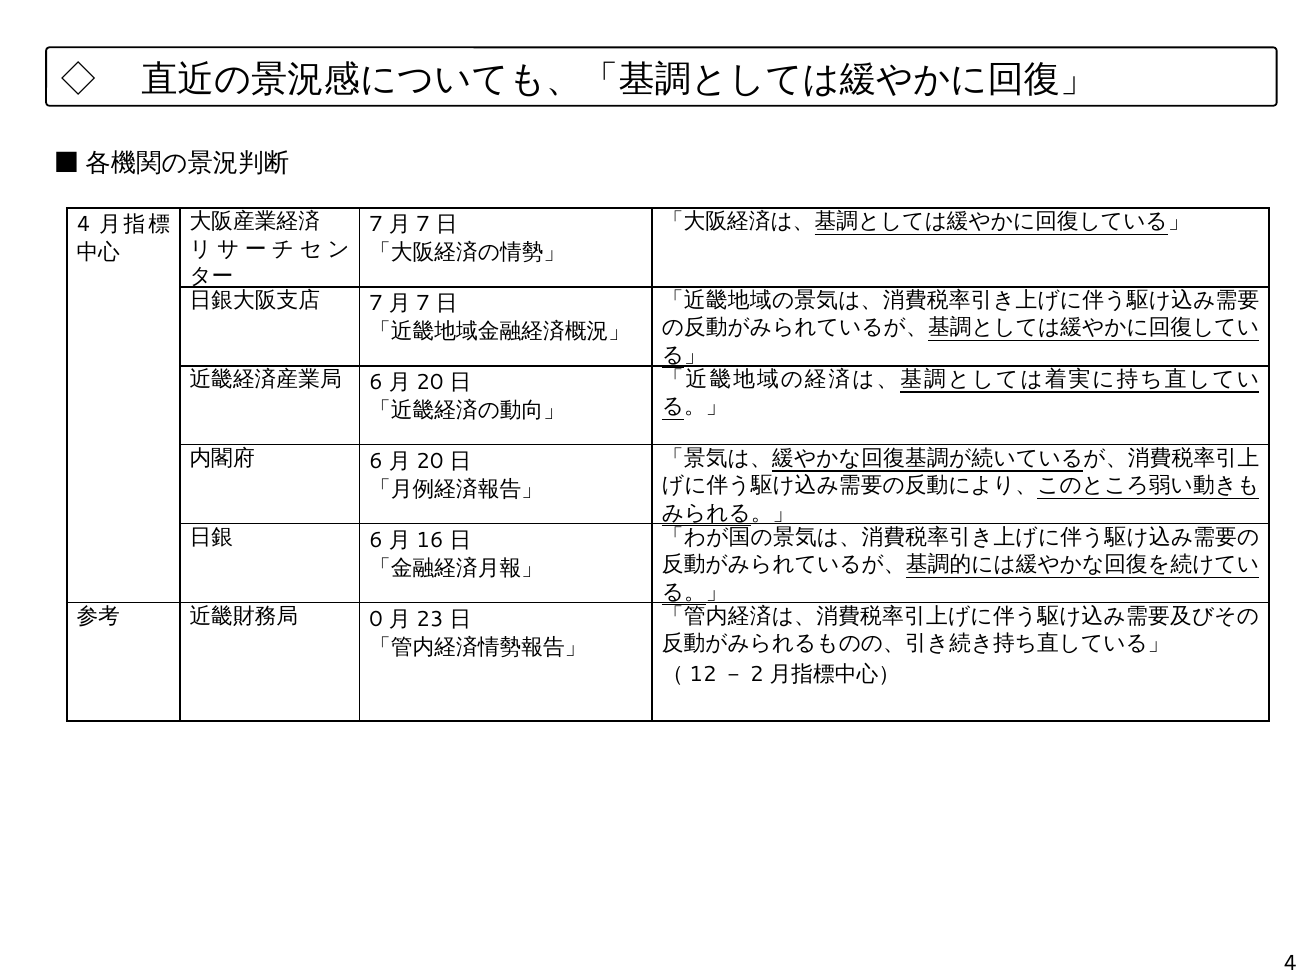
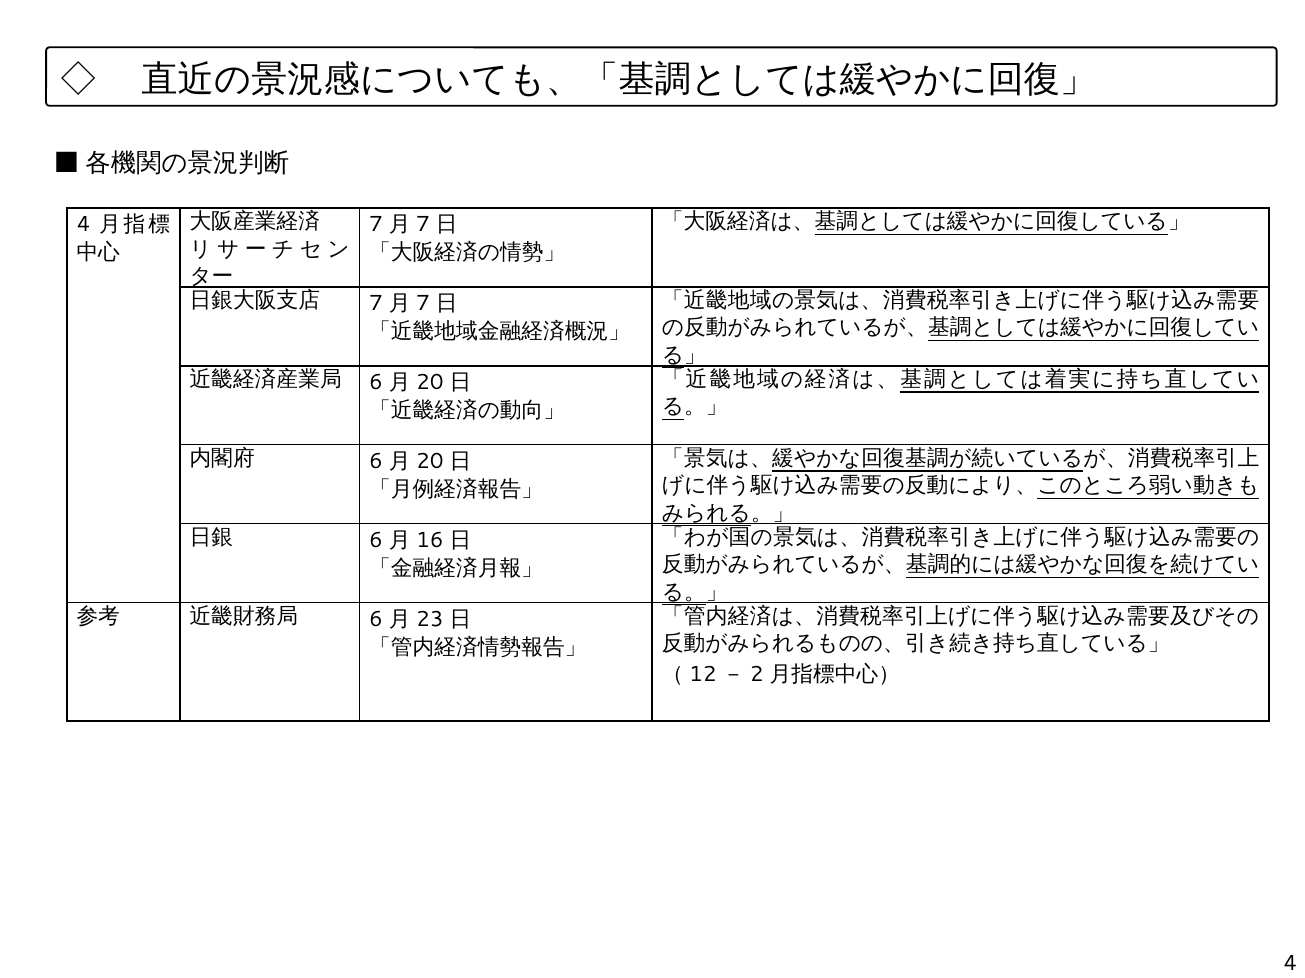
0: 0 -> 6 (376, 620)
